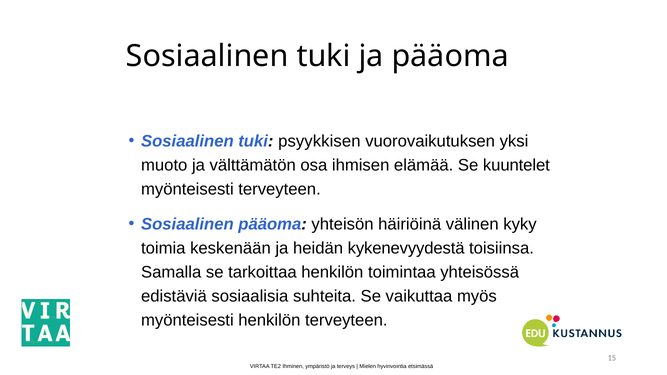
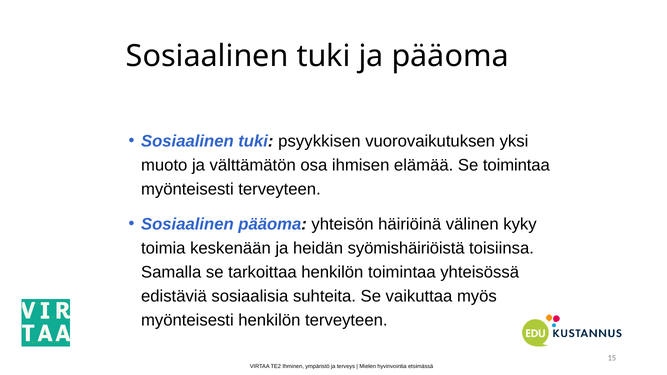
Se kuuntelet: kuuntelet -> toimintaa (516, 165)
kykenevyydestä: kykenevyydestä -> syömishäiriöistä (406, 248)
